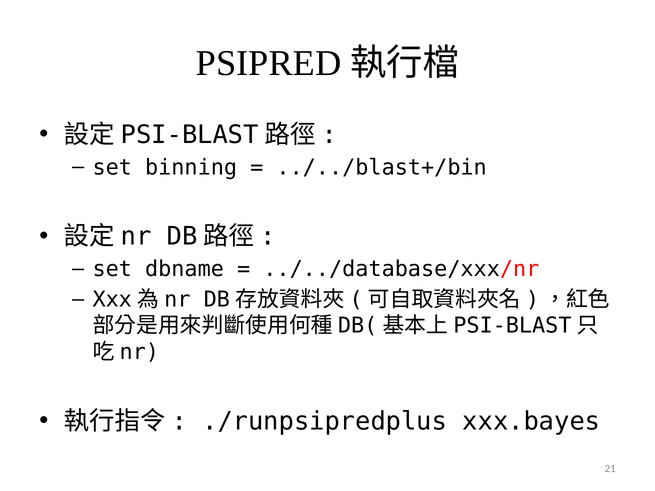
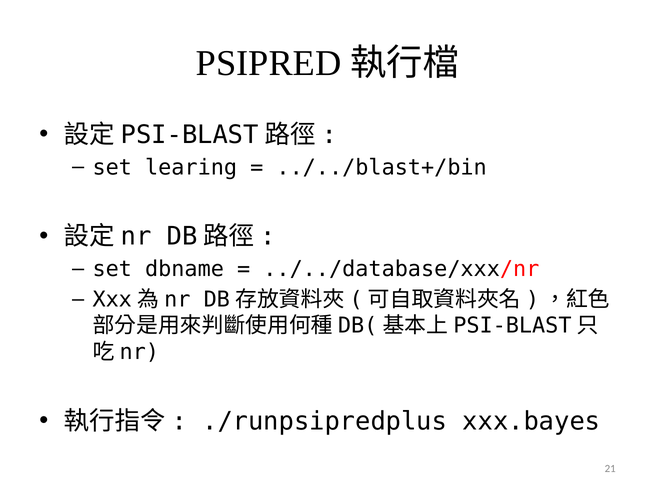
binning: binning -> learing (191, 167)
